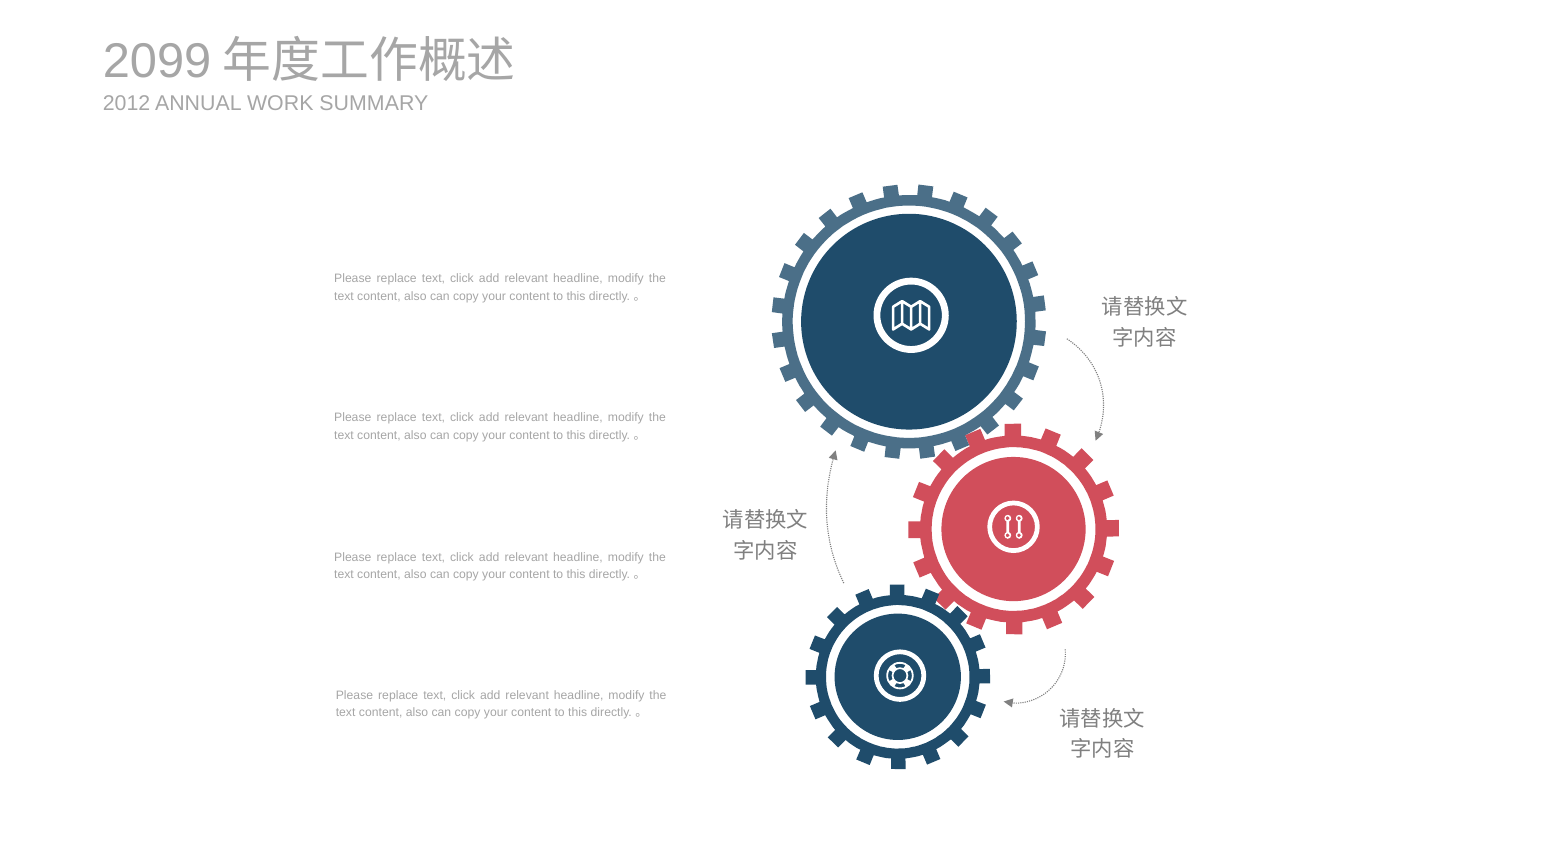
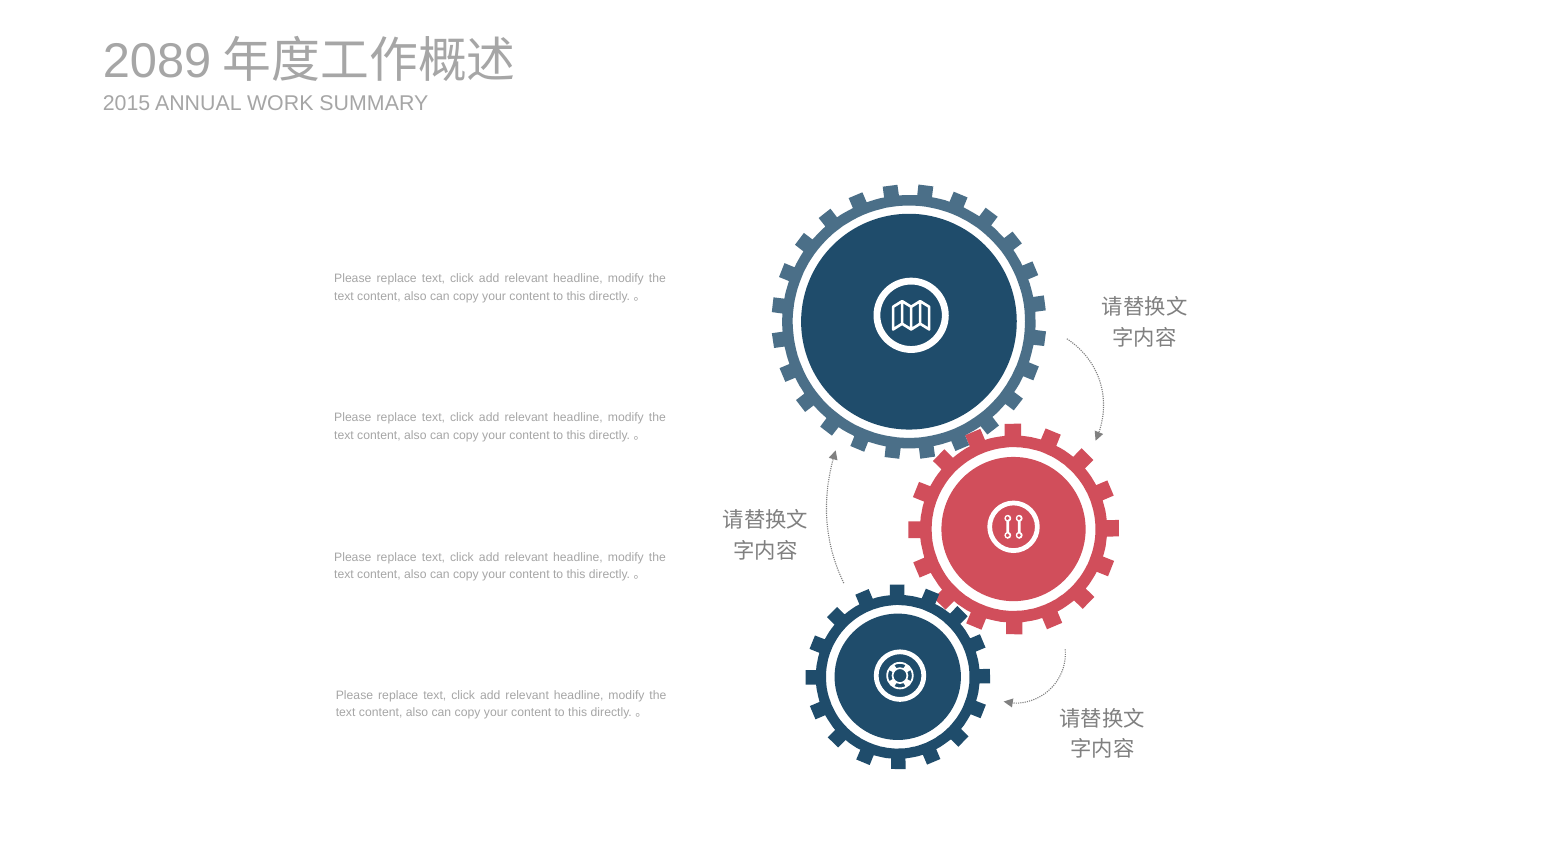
2099: 2099 -> 2089 (157, 61)
2012: 2012 -> 2015 (127, 104)
